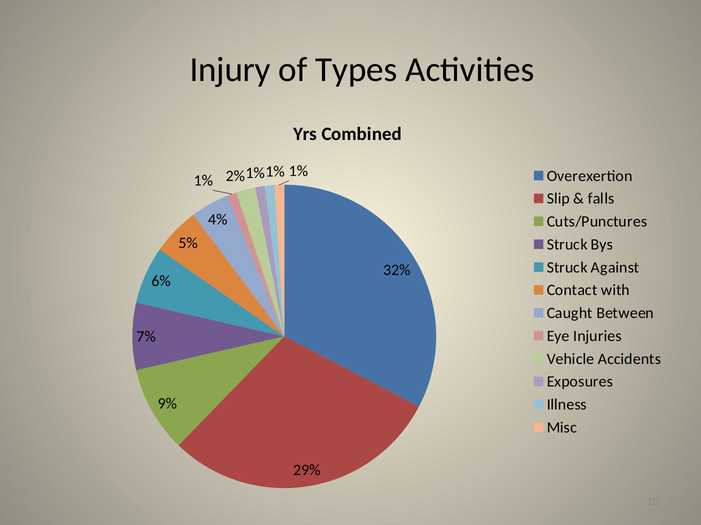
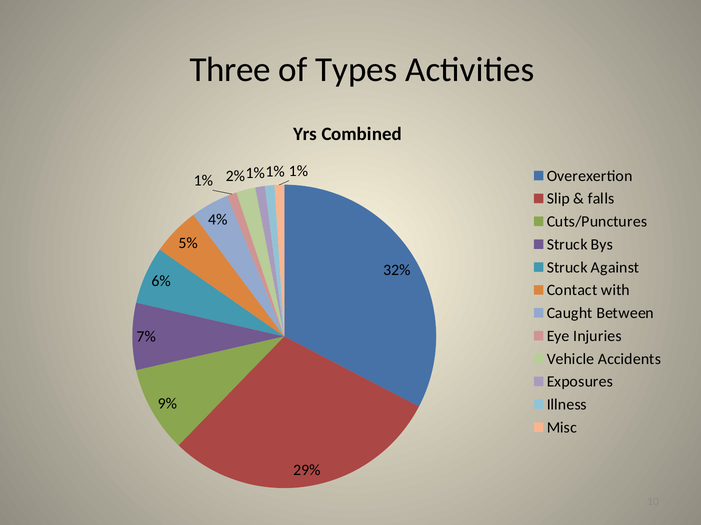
Injury: Injury -> Three (230, 70)
